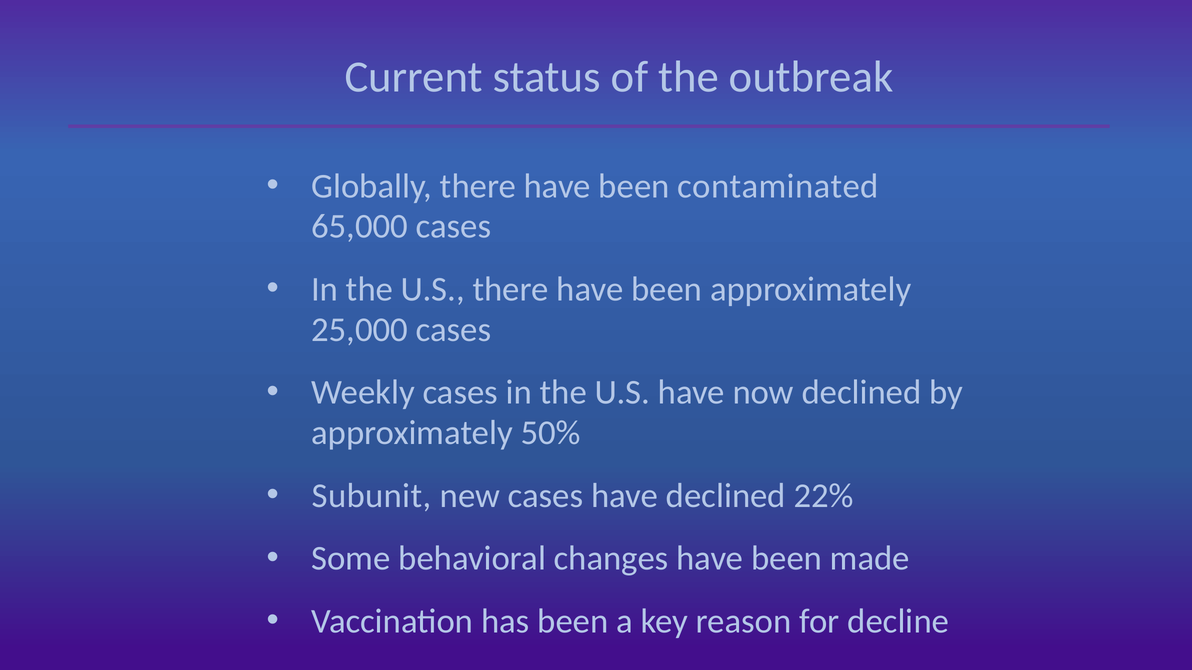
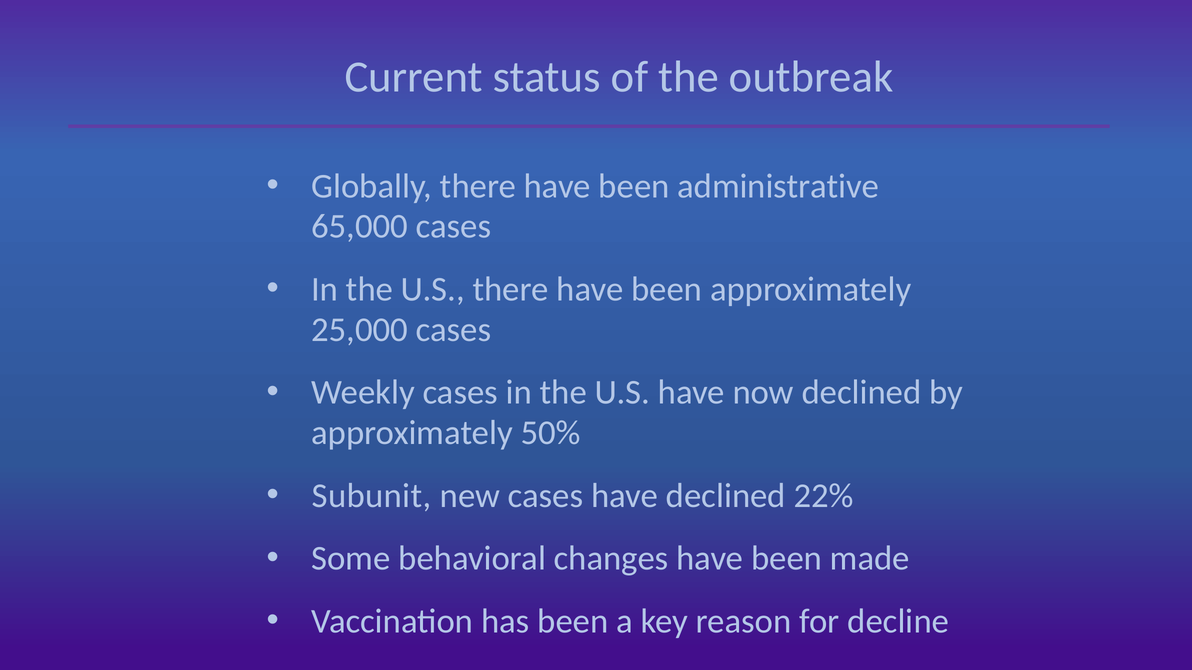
contaminated: contaminated -> administrative (778, 186)
